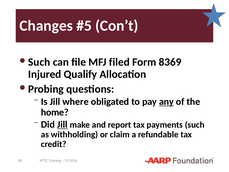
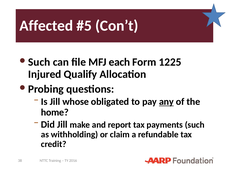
Changes: Changes -> Affected (46, 26)
filed: filed -> each (119, 62)
8369: 8369 -> 1225 (170, 62)
where: where -> whose (76, 102)
Jill underline: present -> none (62, 124)
